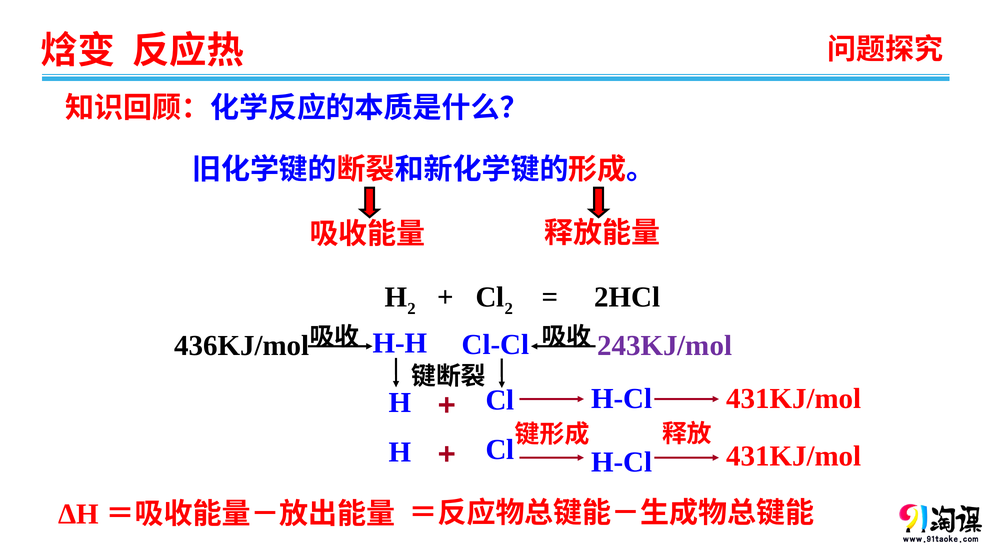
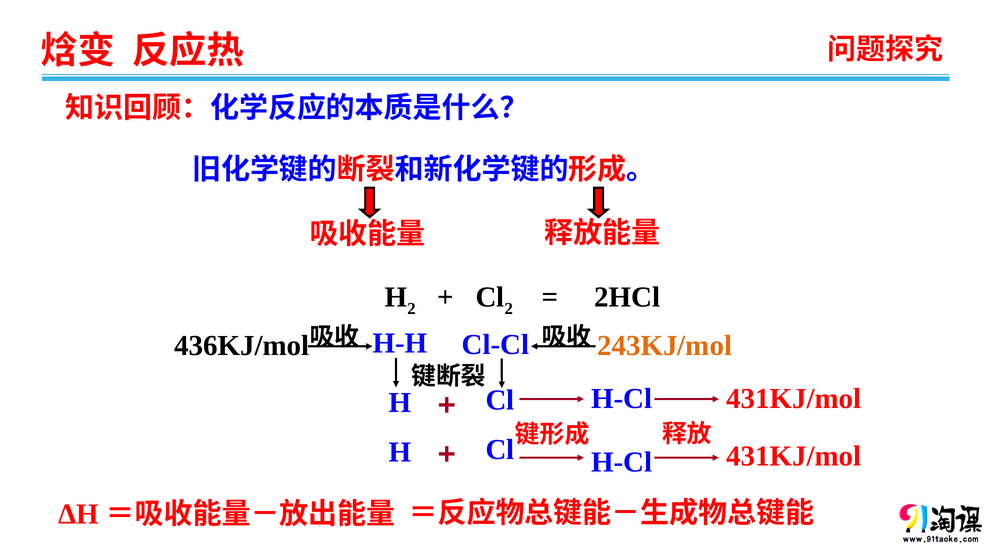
243KJ/mol colour: purple -> orange (665, 346)
